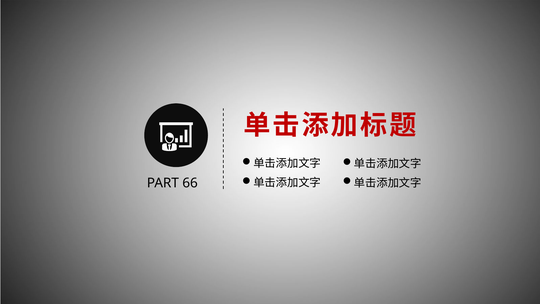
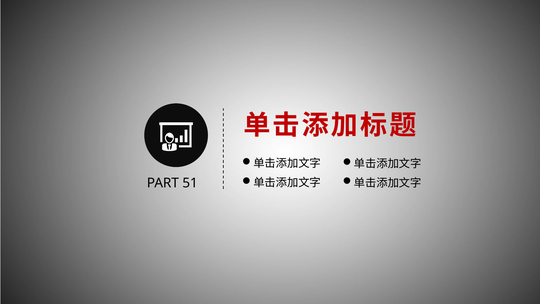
66: 66 -> 51 (190, 183)
